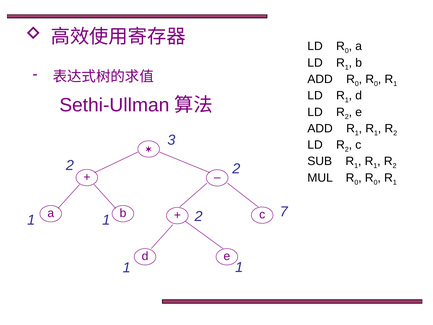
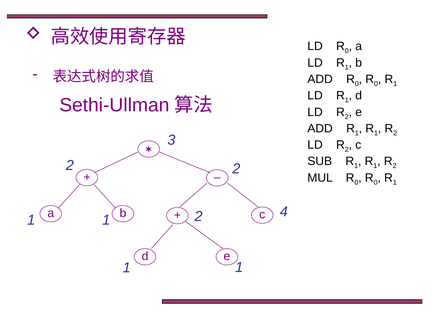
7: 7 -> 4 (284, 212)
